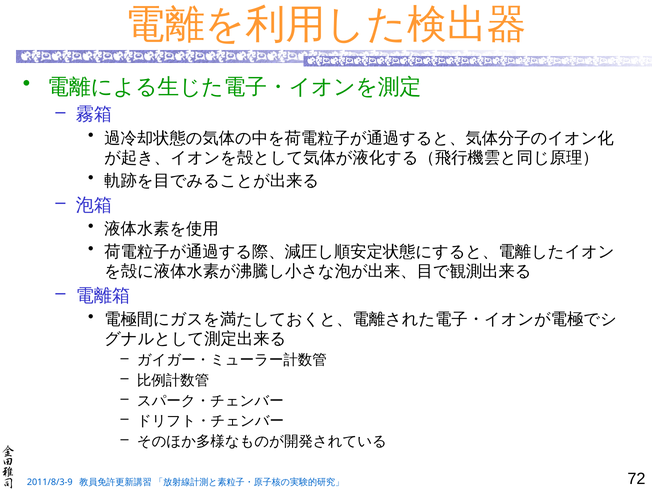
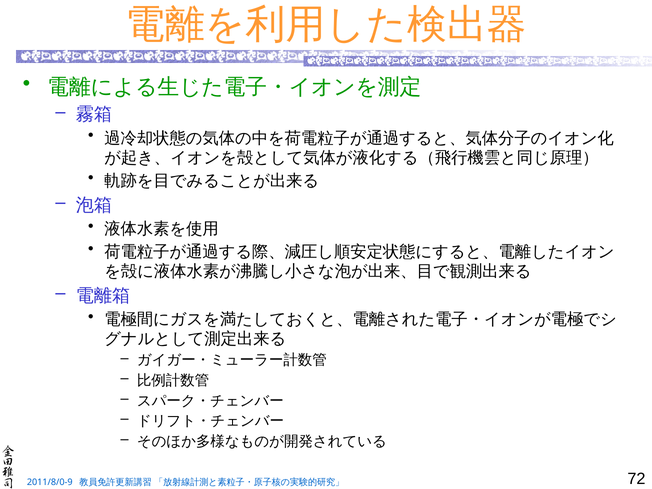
2011/8/3-9: 2011/8/3-9 -> 2011/8/0-9 (50, 482)
